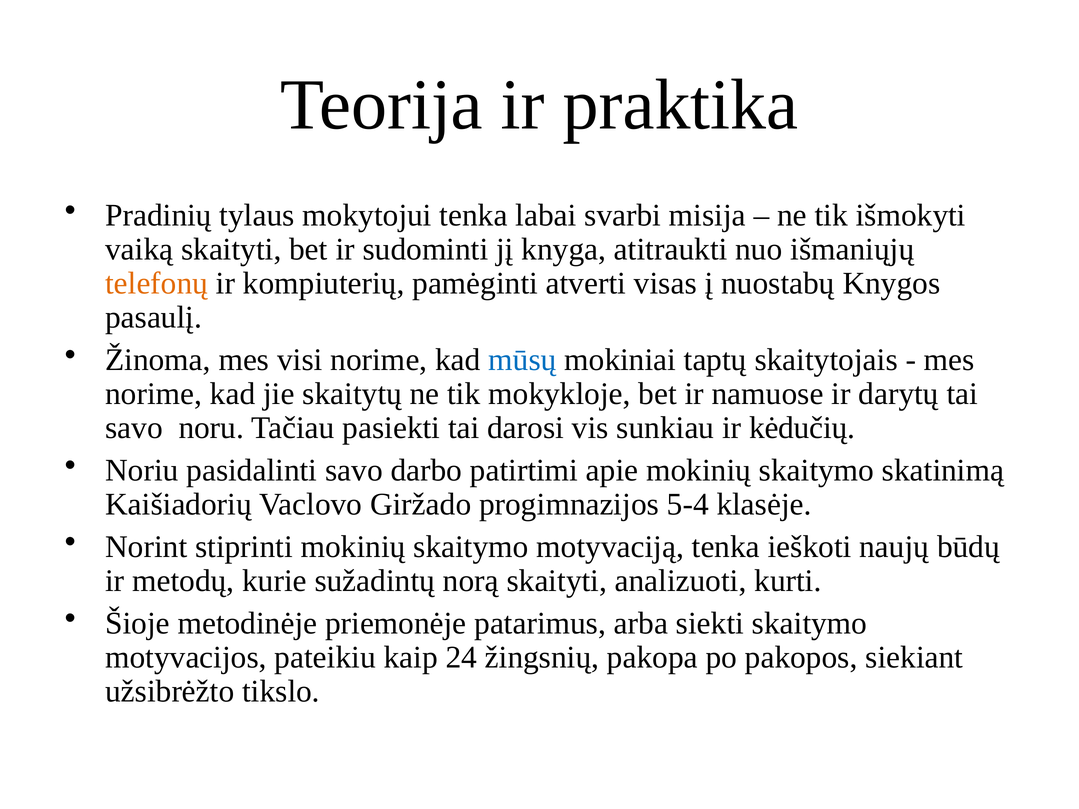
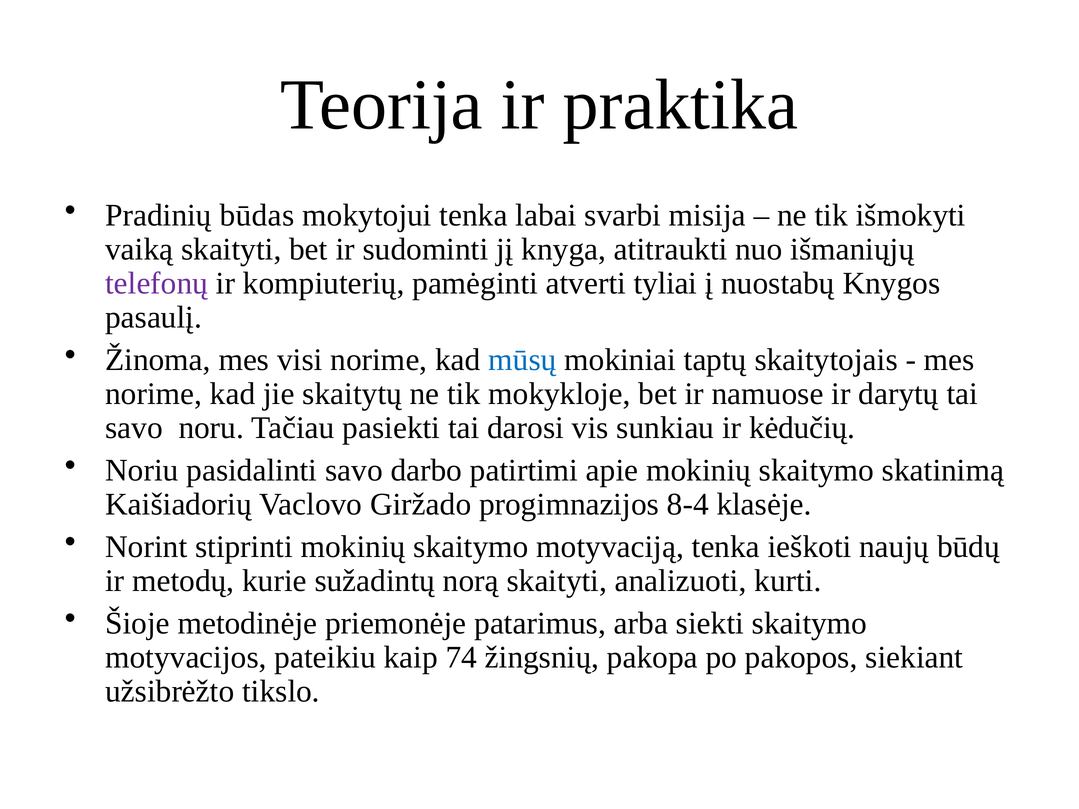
tylaus: tylaus -> būdas (257, 215)
telefonų colour: orange -> purple (157, 283)
visas: visas -> tyliai (665, 283)
5-4: 5-4 -> 8-4 (688, 504)
24: 24 -> 74 (461, 658)
